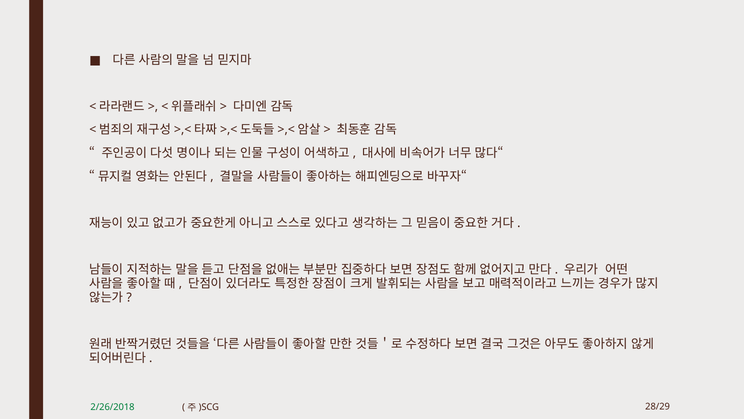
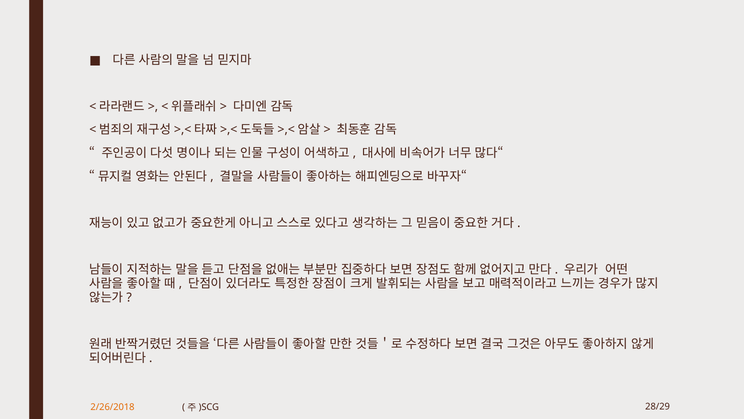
2/26/2018 colour: green -> orange (112, 407)
